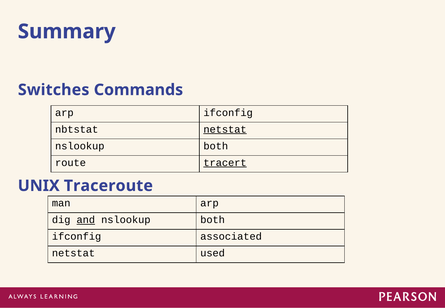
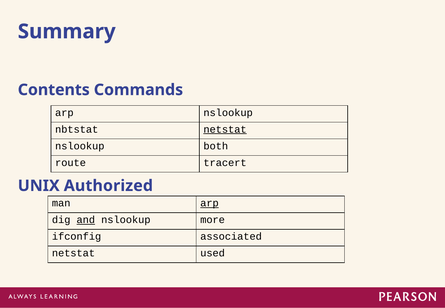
Switches: Switches -> Contents (54, 90)
arp ifconfig: ifconfig -> nslookup (228, 113)
tracert underline: present -> none (225, 163)
Traceroute: Traceroute -> Authorized (108, 186)
arp underline: none -> present (209, 203)
both: both -> more (213, 220)
